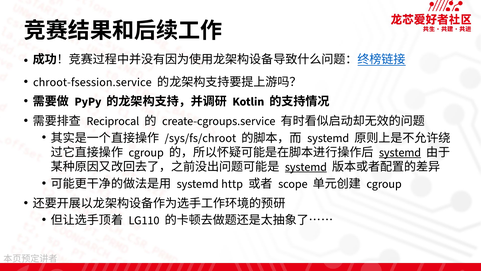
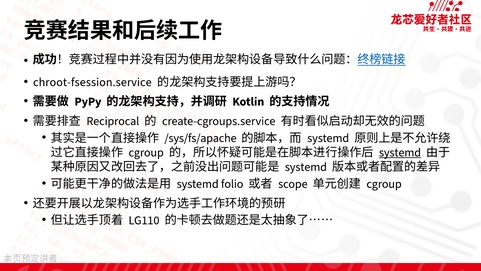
/sys/fs/chroot: /sys/fs/chroot -> /sys/fs/apache (200, 138)
systemd underline: present -> none (306, 167)
http: http -> folio (232, 184)
